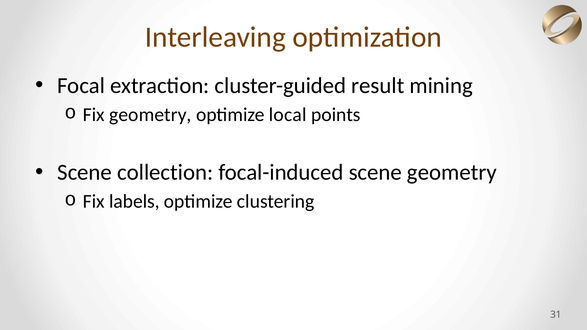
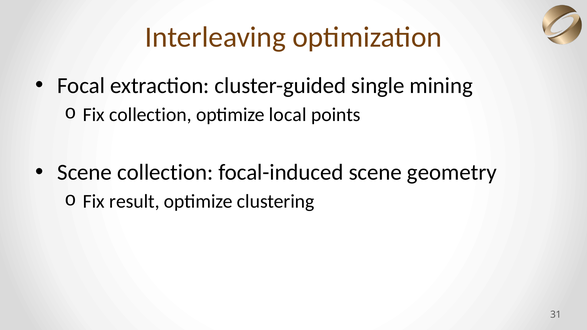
result: result -> single (378, 86)
Fix geometry: geometry -> collection (150, 115)
labels: labels -> result (134, 202)
